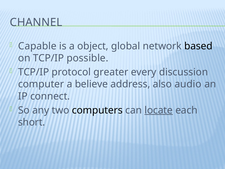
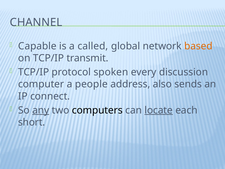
object: object -> called (93, 46)
based colour: black -> orange (198, 46)
possible: possible -> transmit (87, 58)
greater: greater -> spoken (111, 72)
believe: believe -> people (91, 84)
audio: audio -> sends (188, 84)
any underline: none -> present (41, 110)
